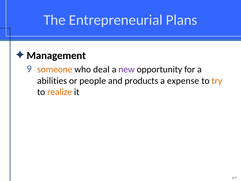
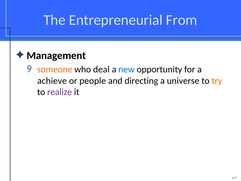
Plans: Plans -> From (182, 20)
new colour: purple -> blue (127, 69)
abilities: abilities -> achieve (52, 81)
products: products -> directing (141, 81)
expense: expense -> universe (183, 81)
realize colour: orange -> purple (60, 92)
